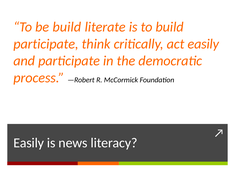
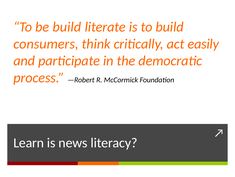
participate: participate -> consumers (46, 44)
Easily: Easily -> Learn (29, 142)
